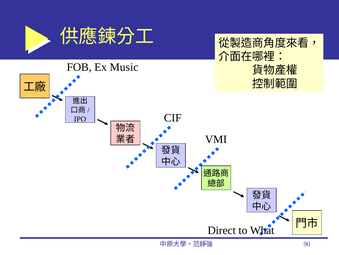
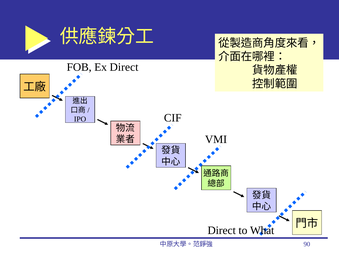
Ex Music: Music -> Direct (124, 67)
